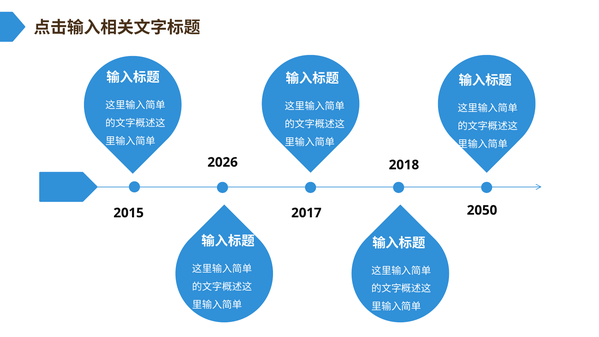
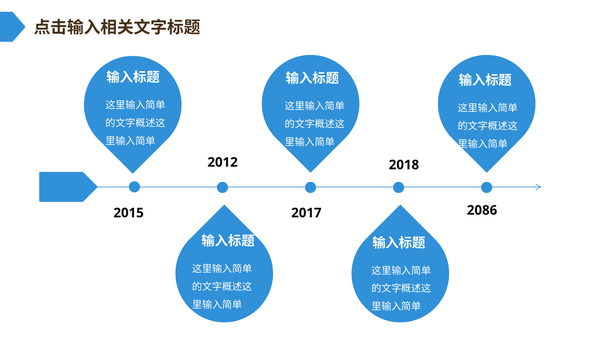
2026: 2026 -> 2012 (223, 162)
2050: 2050 -> 2086 (482, 210)
